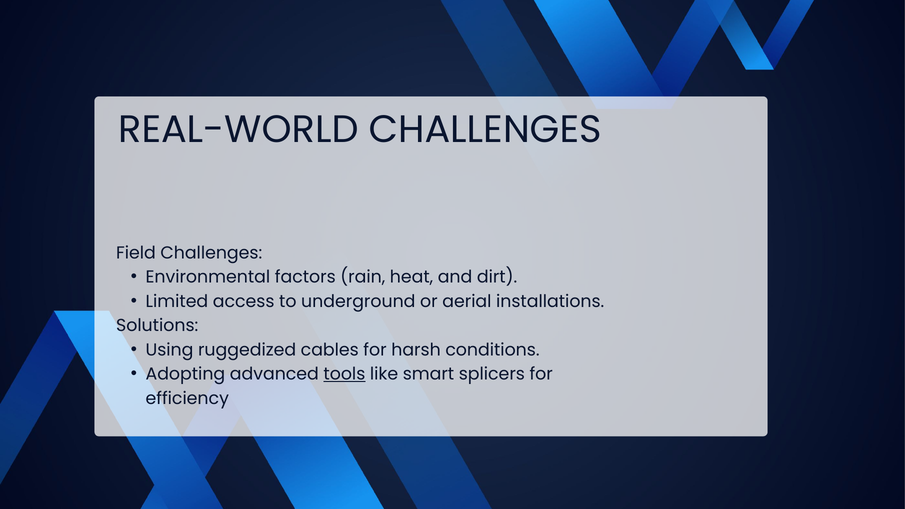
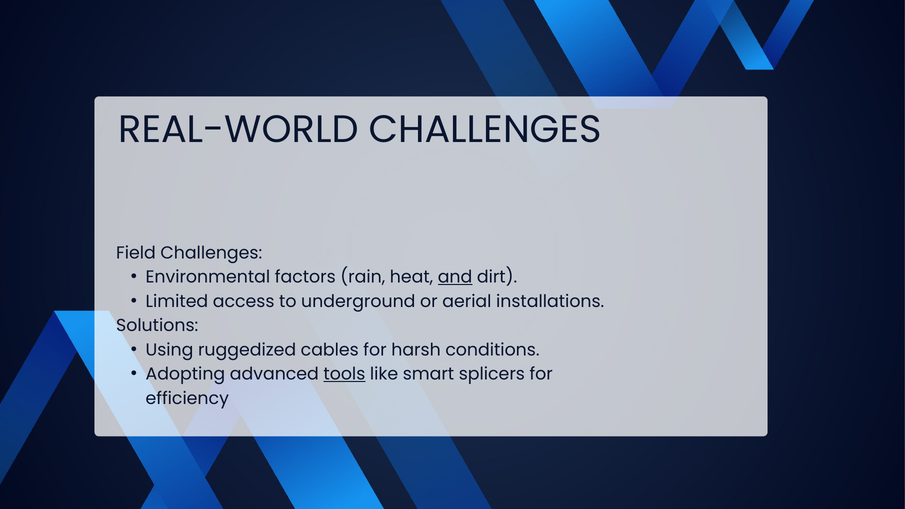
and underline: none -> present (455, 277)
